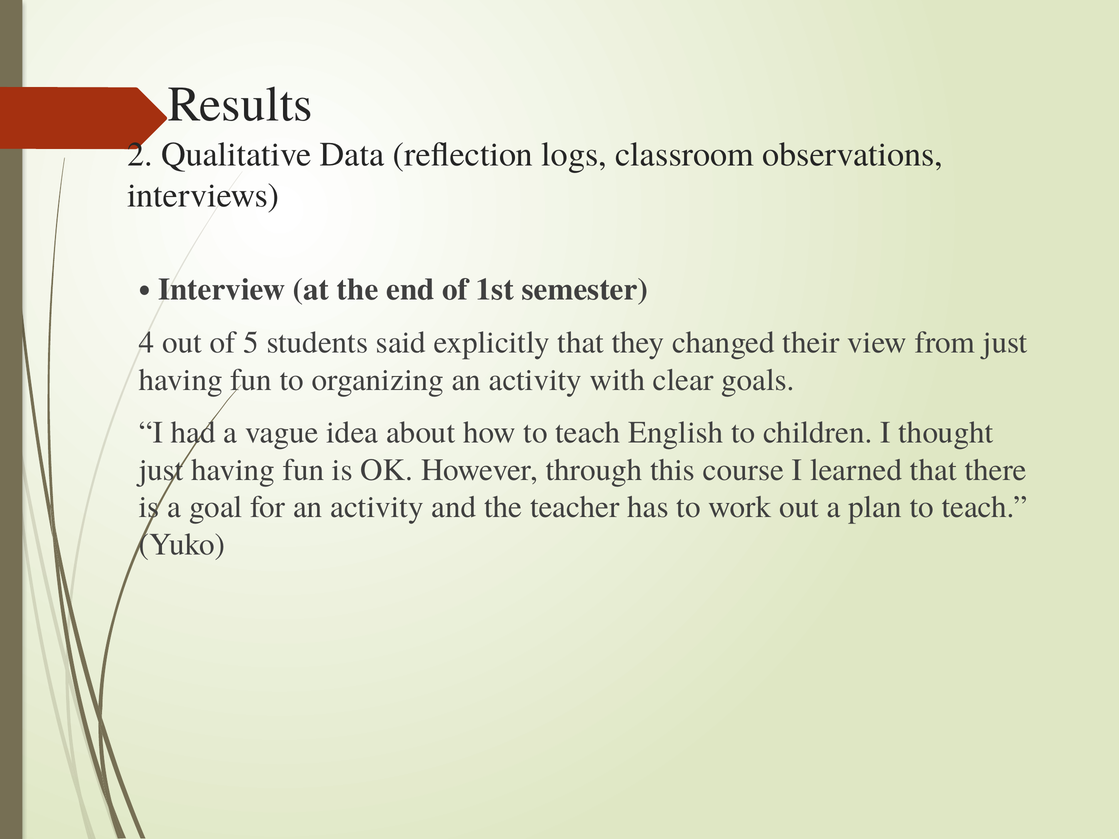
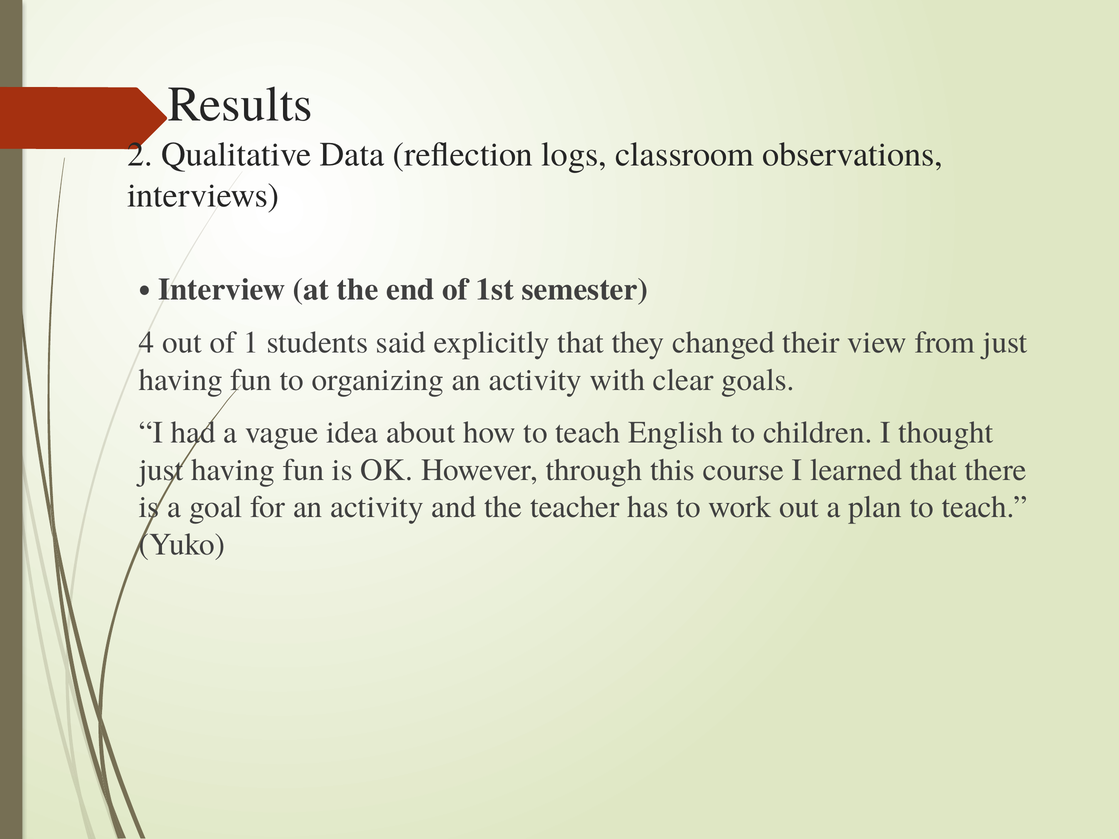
5: 5 -> 1 (251, 343)
